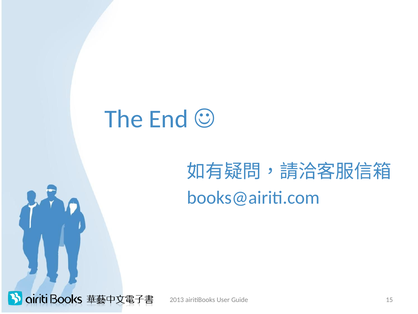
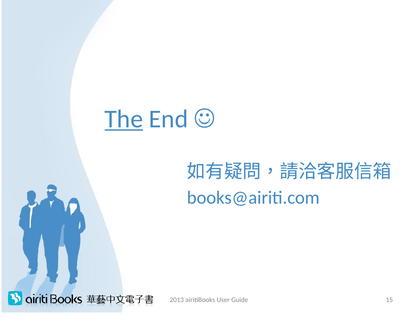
The underline: none -> present (124, 119)
